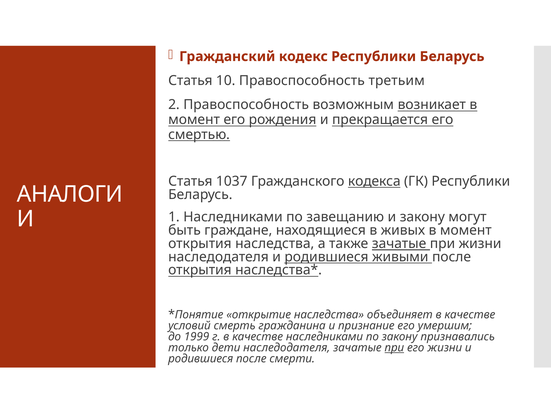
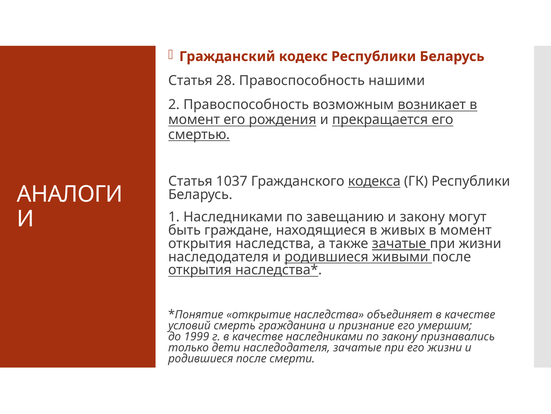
10: 10 -> 28 (226, 80)
третьим: третьим -> нашими (397, 80)
при underline: present -> none (394, 347)
